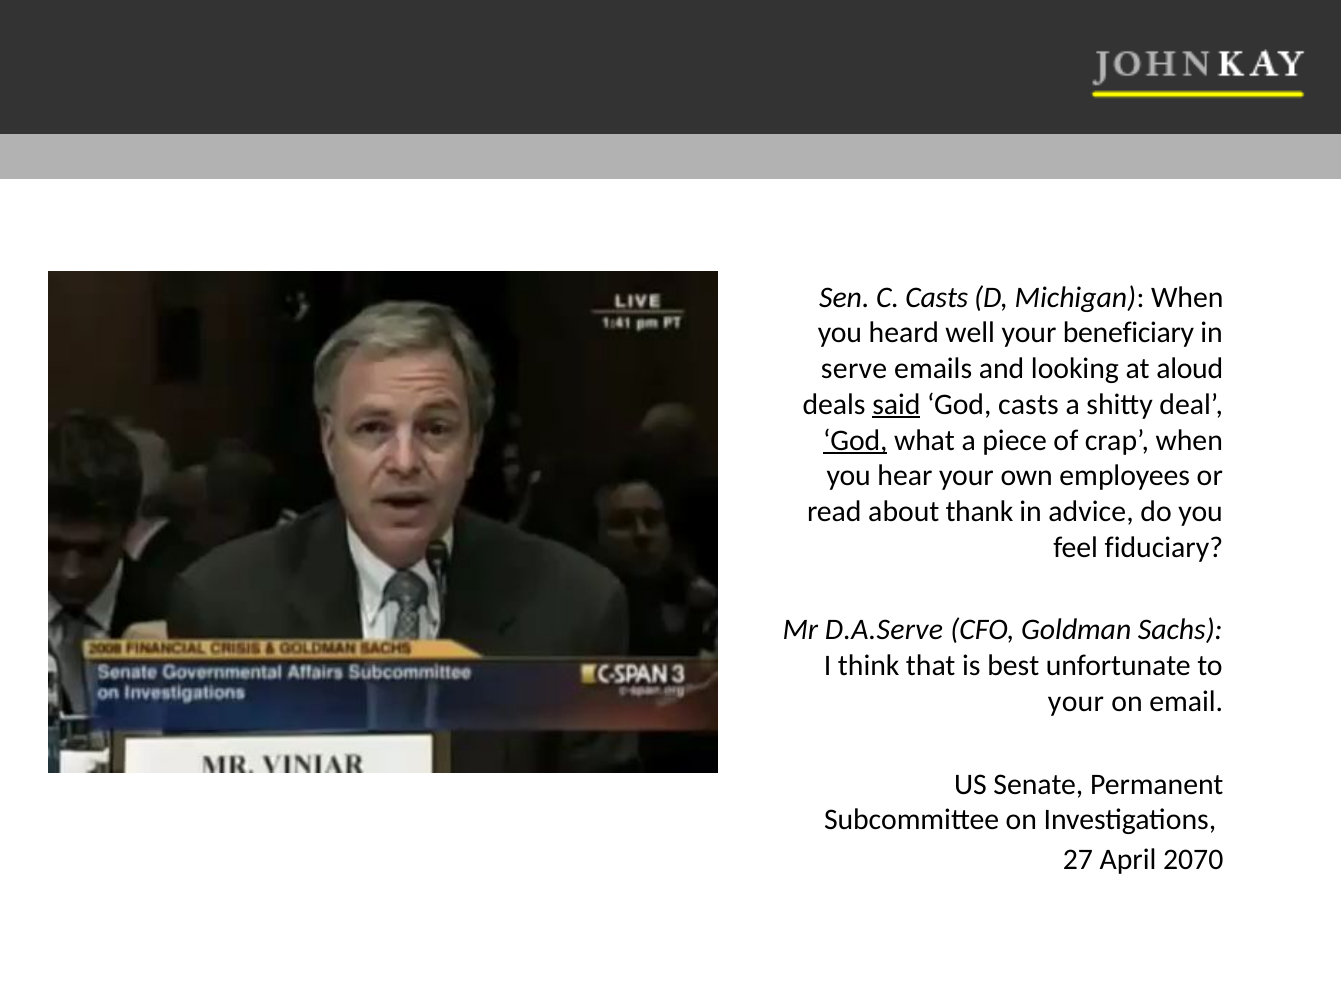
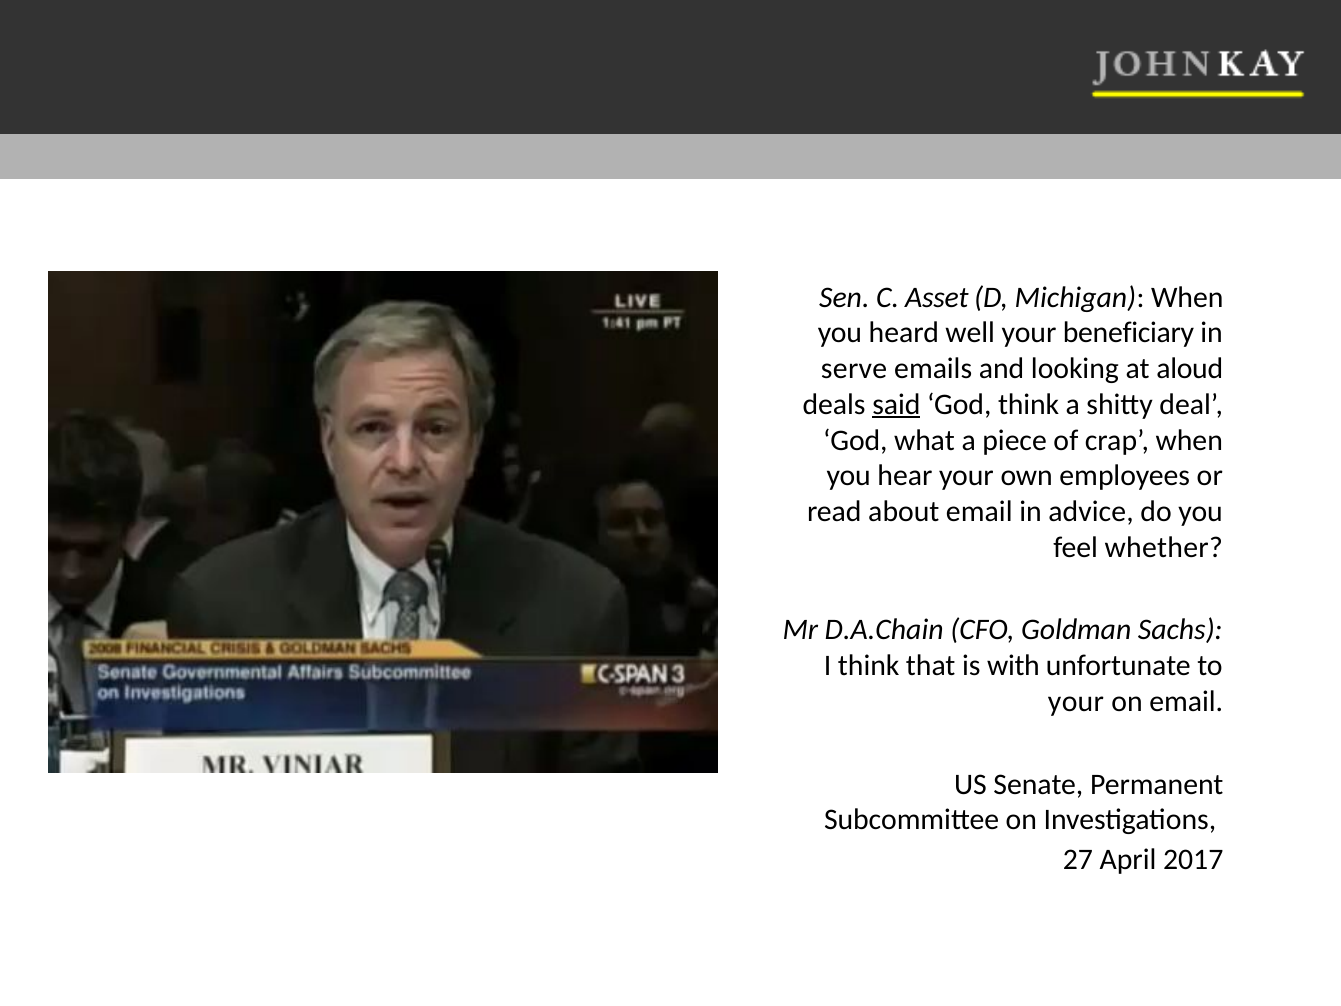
C Casts: Casts -> Asset (937, 297)
God casts: casts -> think (1029, 404)
God underline: present -> none (855, 440)
about thank: thank -> email (979, 512)
fiduciary: fiduciary -> whether (1164, 547)
D.A.Serve: D.A.Serve -> D.A.Chain (884, 630)
best: best -> with (1013, 666)
2070: 2070 -> 2017 (1193, 859)
